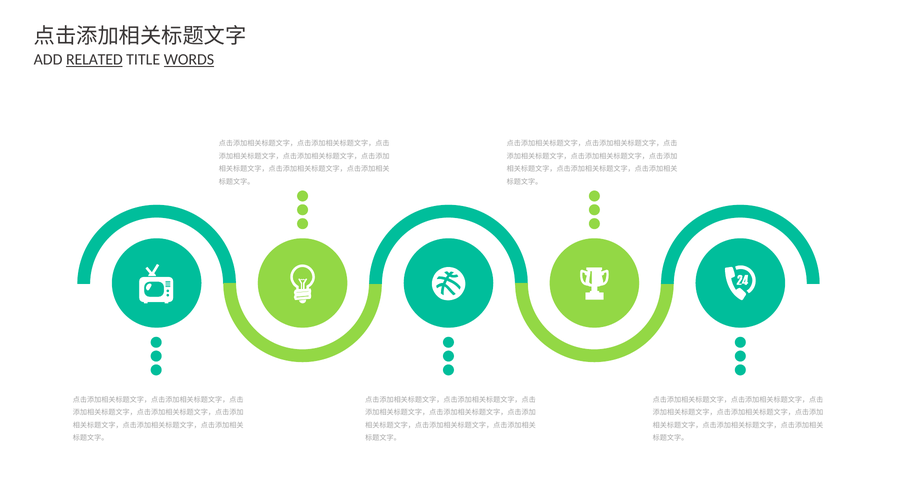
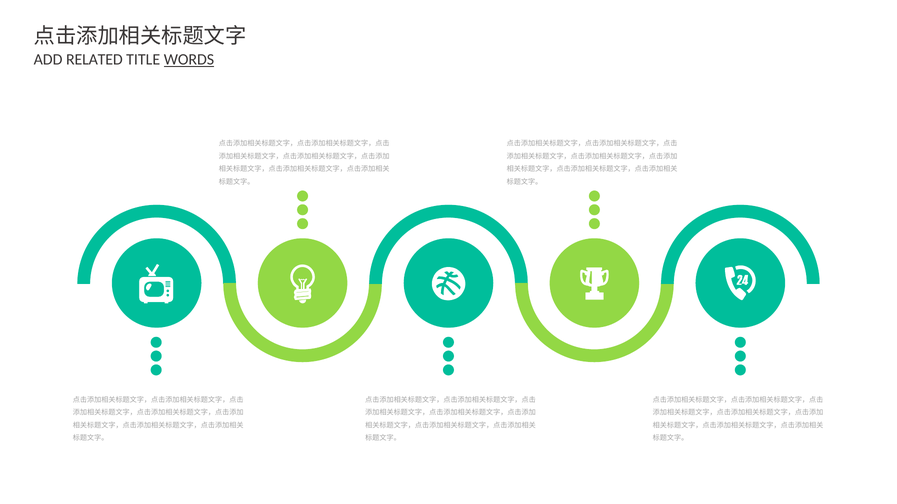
RELATED underline: present -> none (94, 60)
